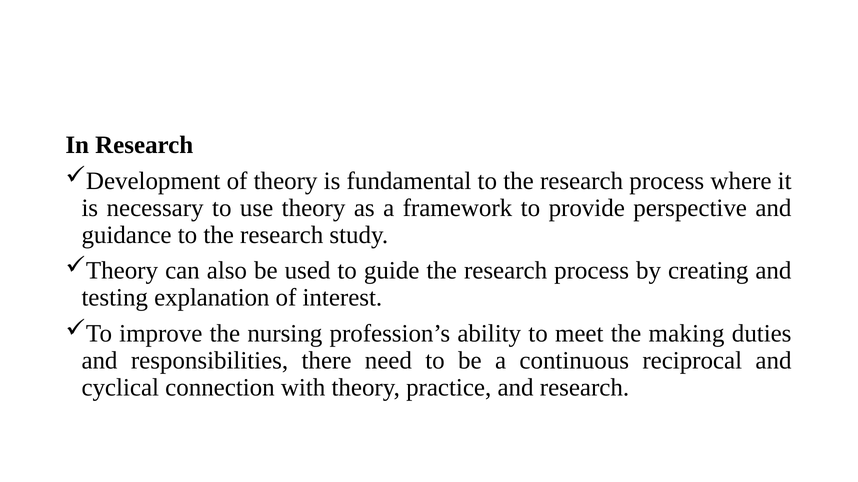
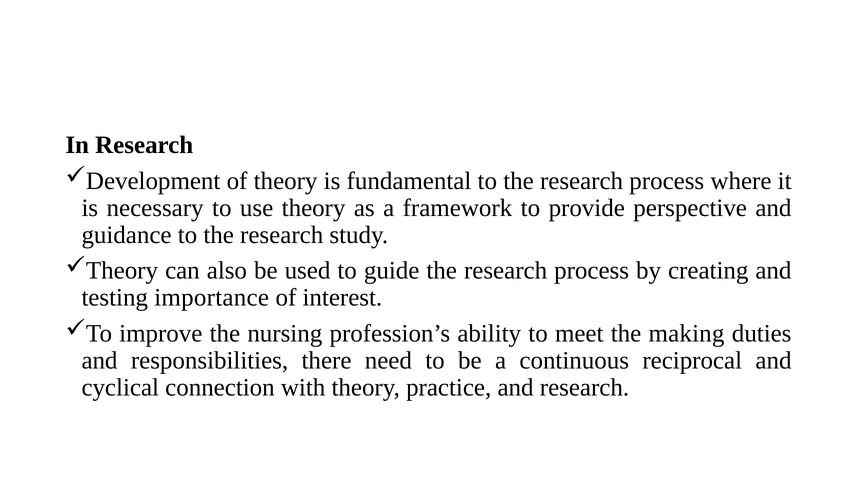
explanation: explanation -> importance (212, 298)
